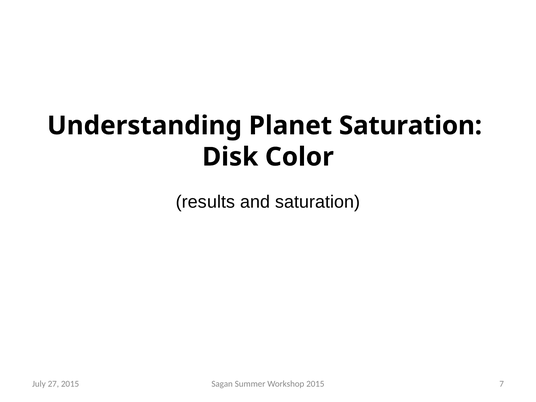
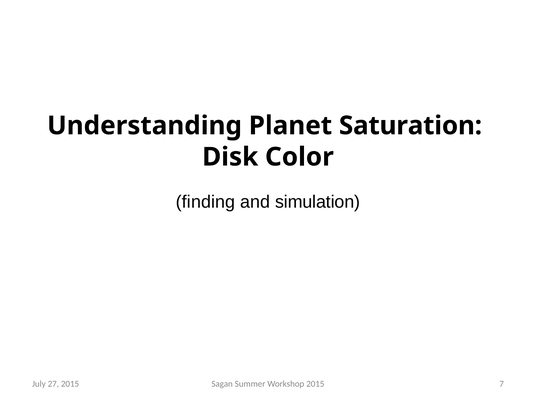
results: results -> finding (205, 202)
and saturation: saturation -> simulation (318, 202)
